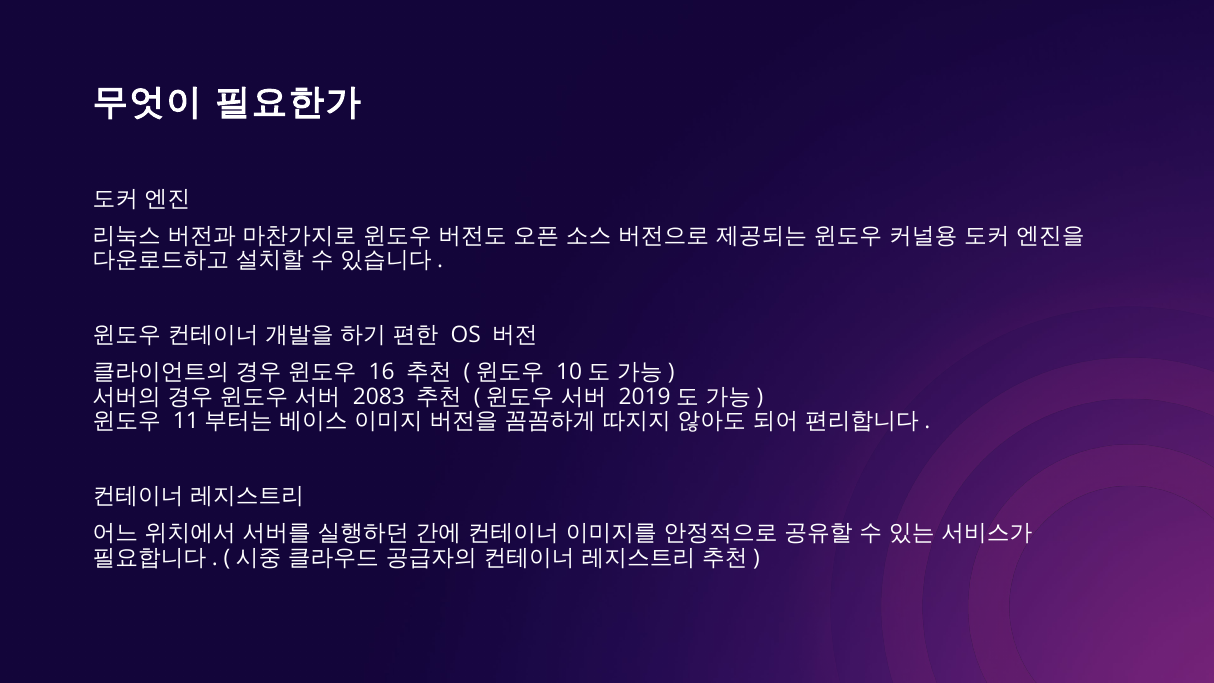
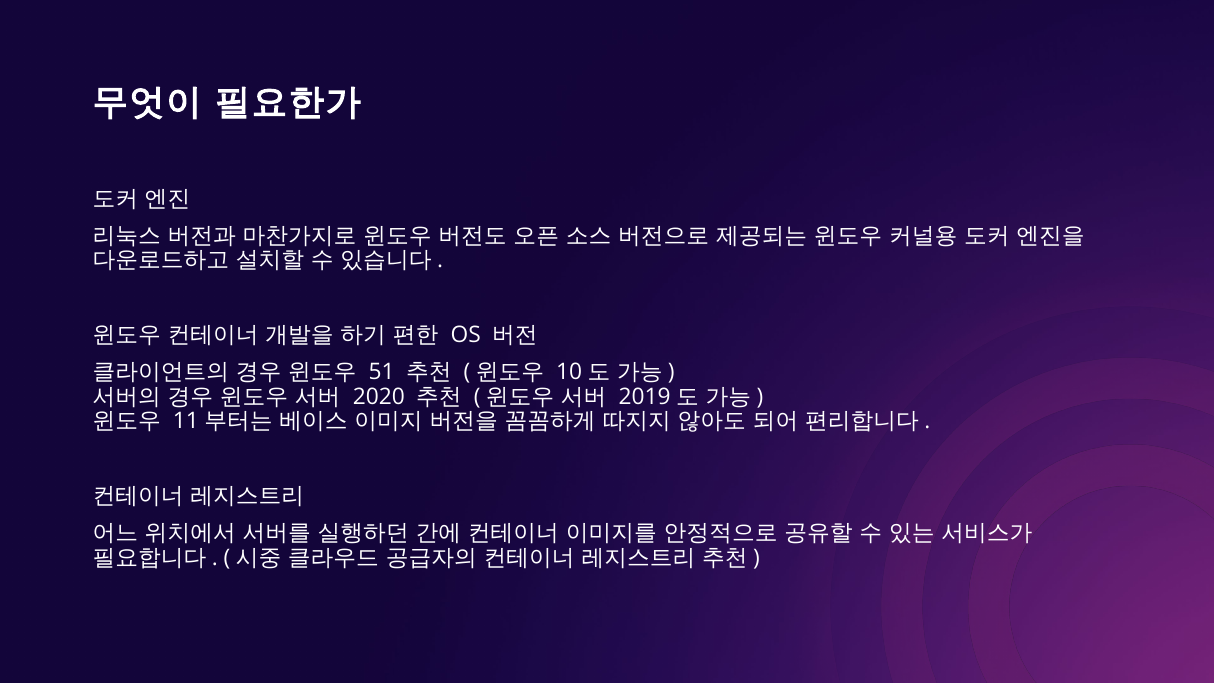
16: 16 -> 51 (382, 372)
2083: 2083 -> 2020 (379, 397)
